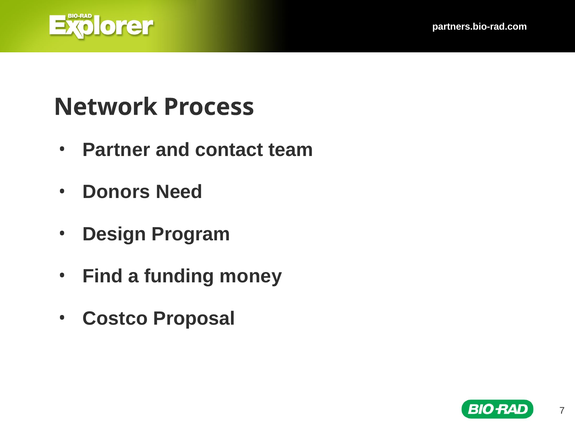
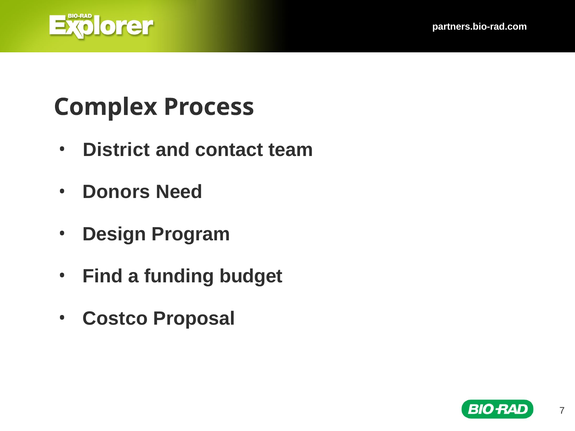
Network: Network -> Complex (106, 107)
Partner: Partner -> District (116, 150)
money: money -> budget (251, 276)
